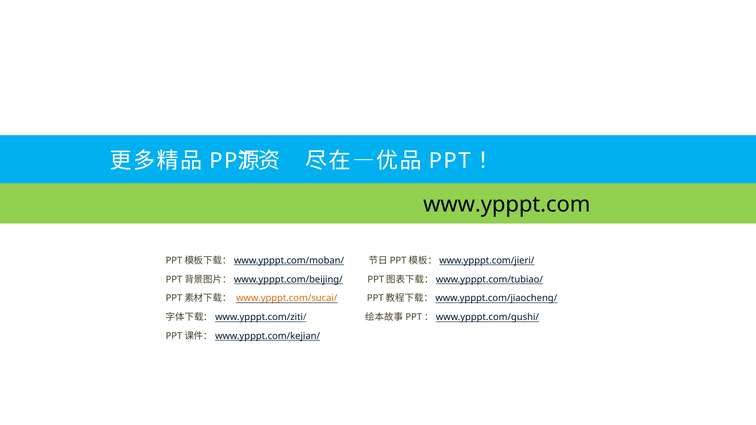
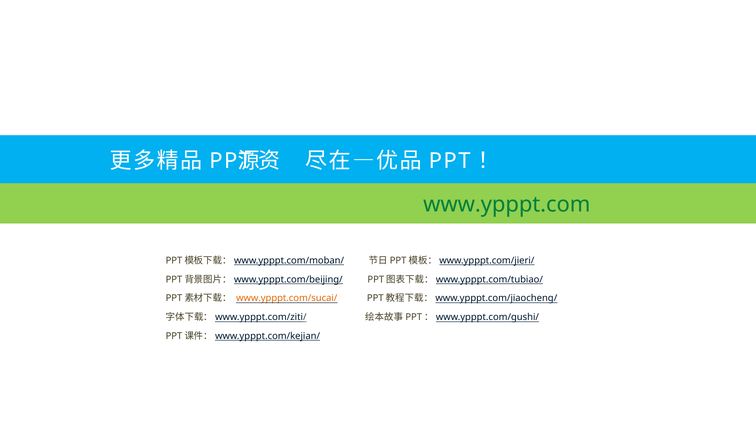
www.ypppt.com colour: black -> green (507, 205)
